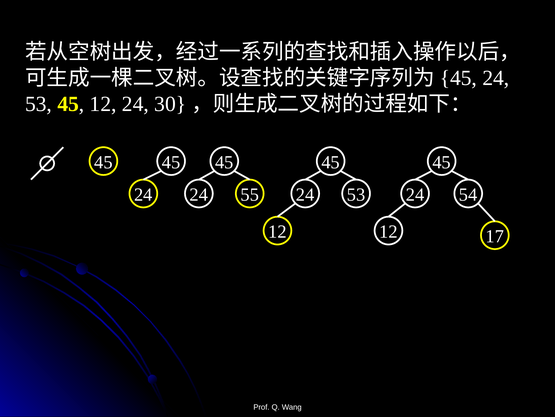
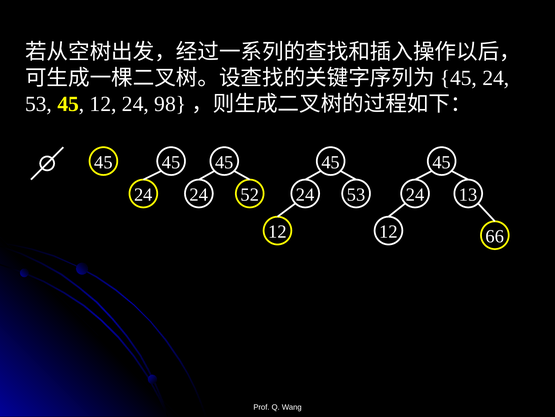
30: 30 -> 98 (170, 104)
55: 55 -> 52 (250, 194)
54: 54 -> 13 (468, 194)
17: 17 -> 66 (495, 236)
